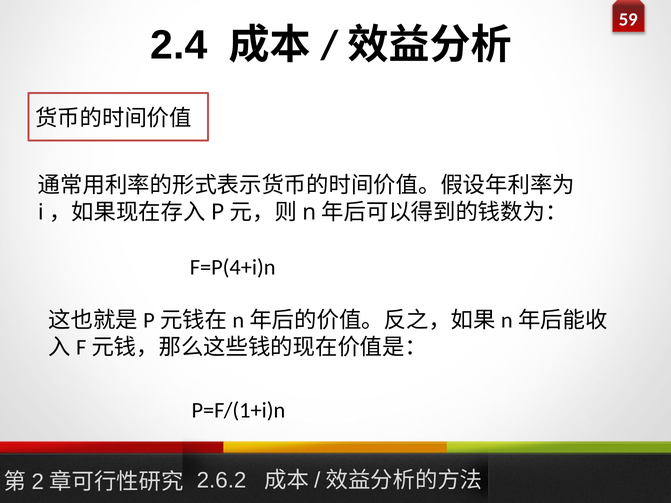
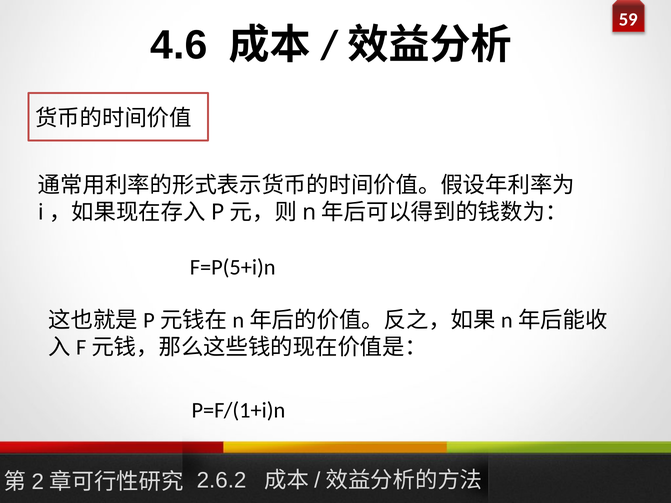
2.4: 2.4 -> 4.6 (179, 45)
F=P(4+i)n: F=P(4+i)n -> F=P(5+i)n (233, 268)
